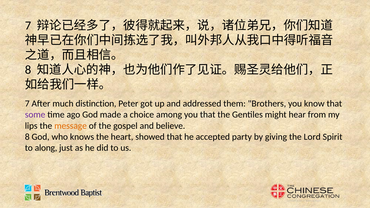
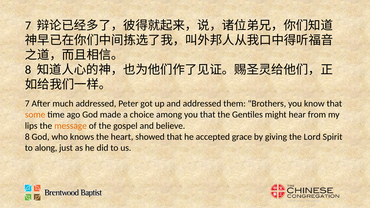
much distinction: distinction -> addressed (96, 104)
some colour: purple -> orange (35, 115)
party: party -> grace (242, 137)
